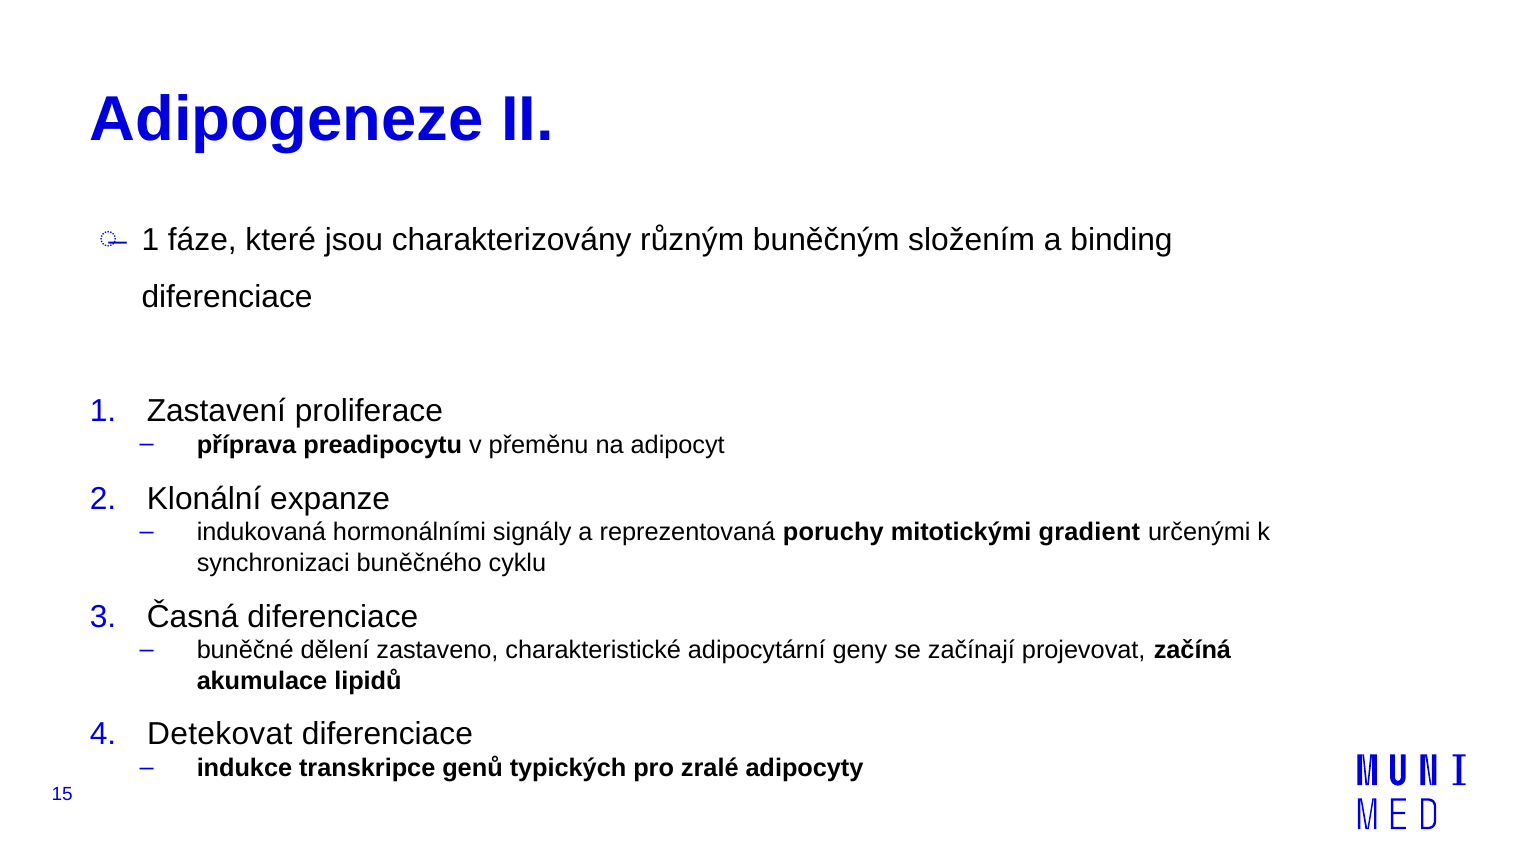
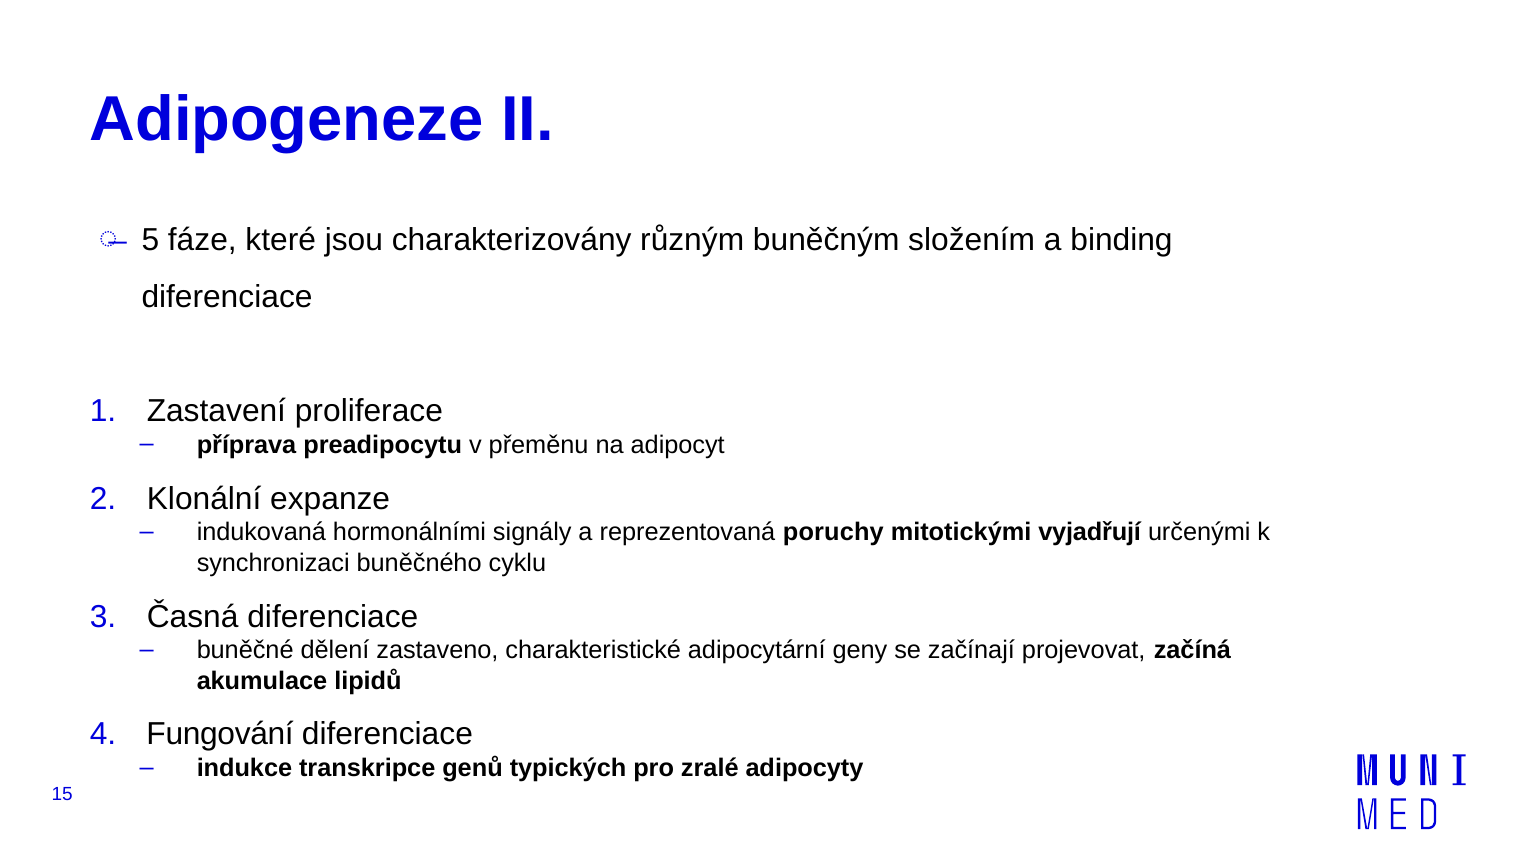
1: 1 -> 5 (150, 240)
gradient: gradient -> vyjadřují (1090, 532)
Detekovat: Detekovat -> Fungování (220, 734)
